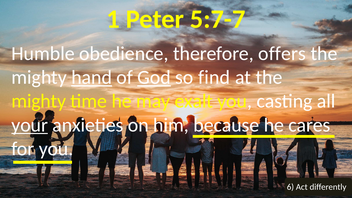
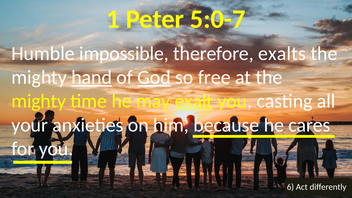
5:7-7: 5:7-7 -> 5:0-7 (218, 19)
obedience: obedience -> impossible (124, 54)
offers: offers -> exalts (282, 54)
find: find -> free (214, 77)
exalt underline: none -> present (194, 101)
your underline: present -> none (30, 125)
